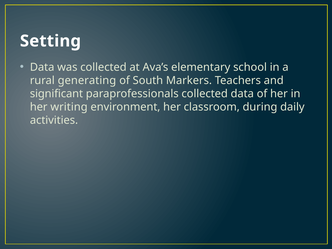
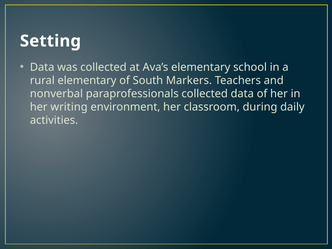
rural generating: generating -> elementary (87, 80)
significant: significant -> nonverbal (56, 94)
